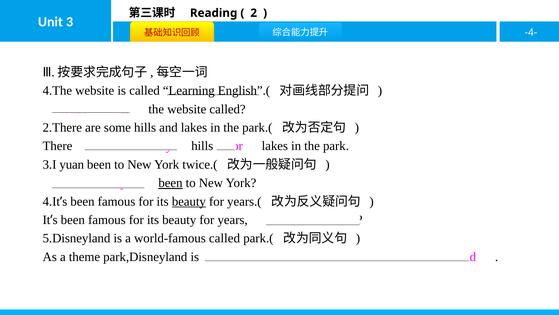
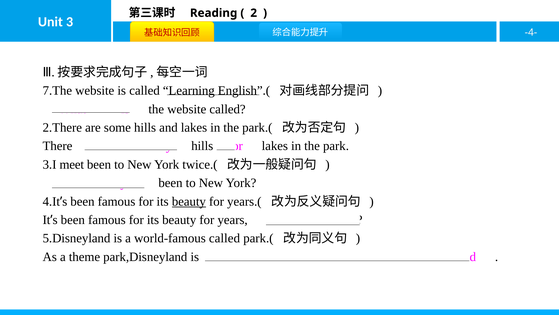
4.The: 4.The -> 7.The (57, 90)
yuan: yuan -> meet (72, 164)
been underline: present -> none (170, 183)
